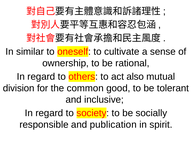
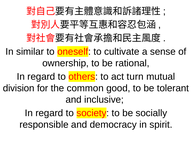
also: also -> turn (135, 77)
publication: publication -> democracy (113, 125)
